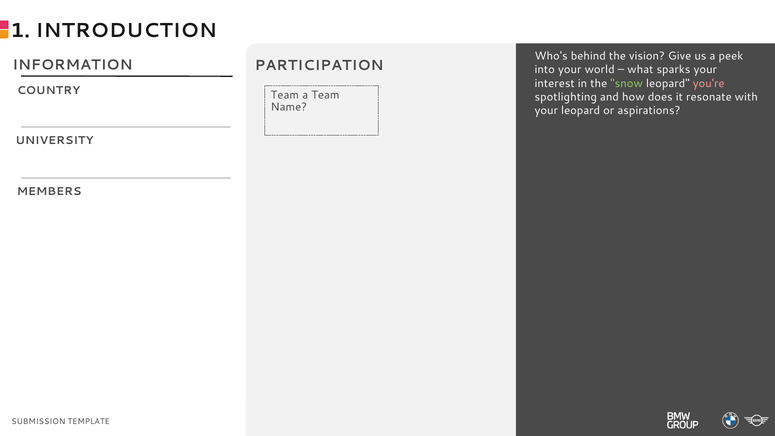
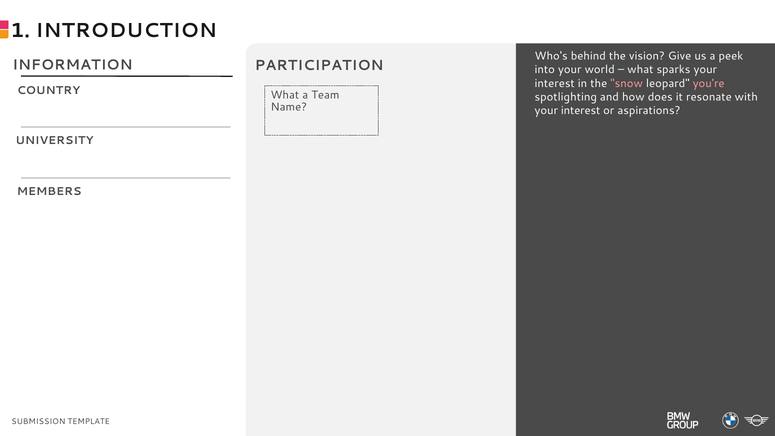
snow colour: light green -> pink (627, 83)
Team: Team -> What (285, 95)
leopard: leopard -> interest (581, 110)
